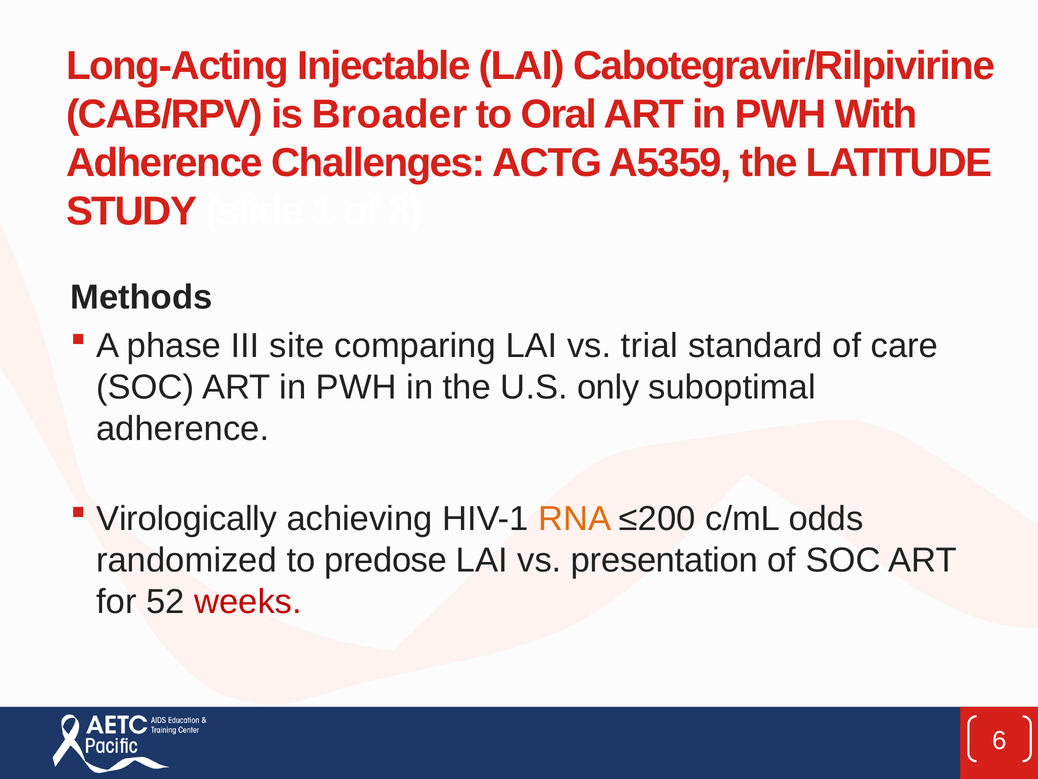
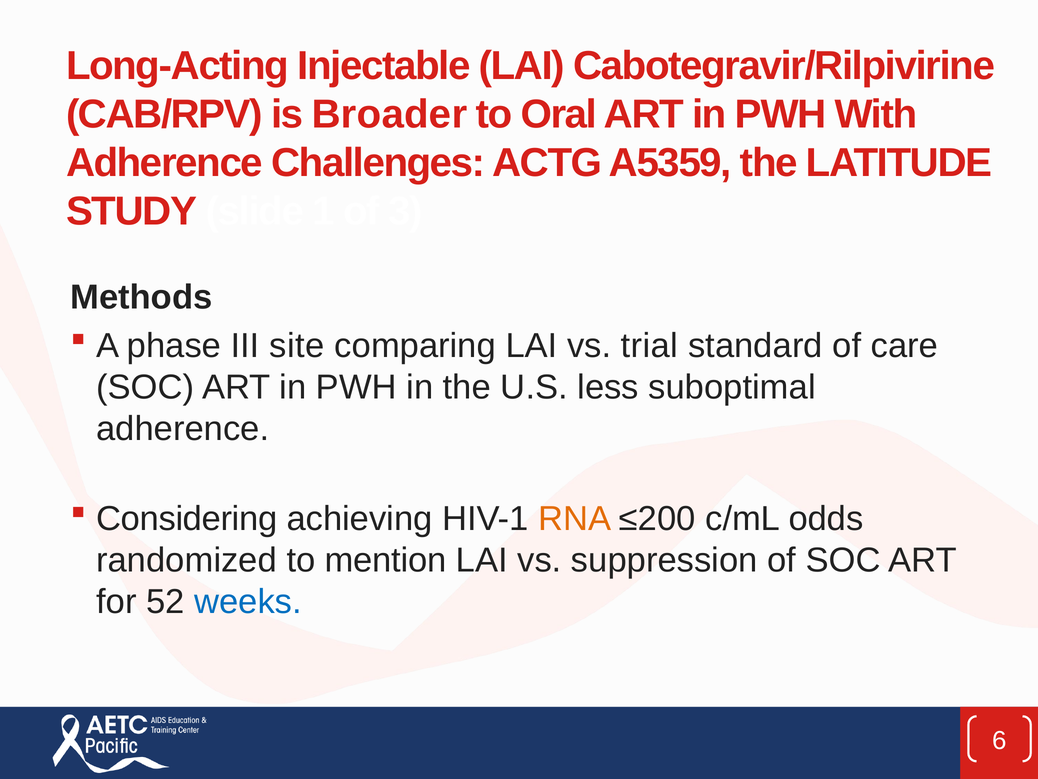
only: only -> less (608, 387)
Virologically: Virologically -> Considering (187, 518)
predose: predose -> mention (386, 560)
presentation: presentation -> suppression (664, 560)
weeks colour: red -> blue (248, 602)
